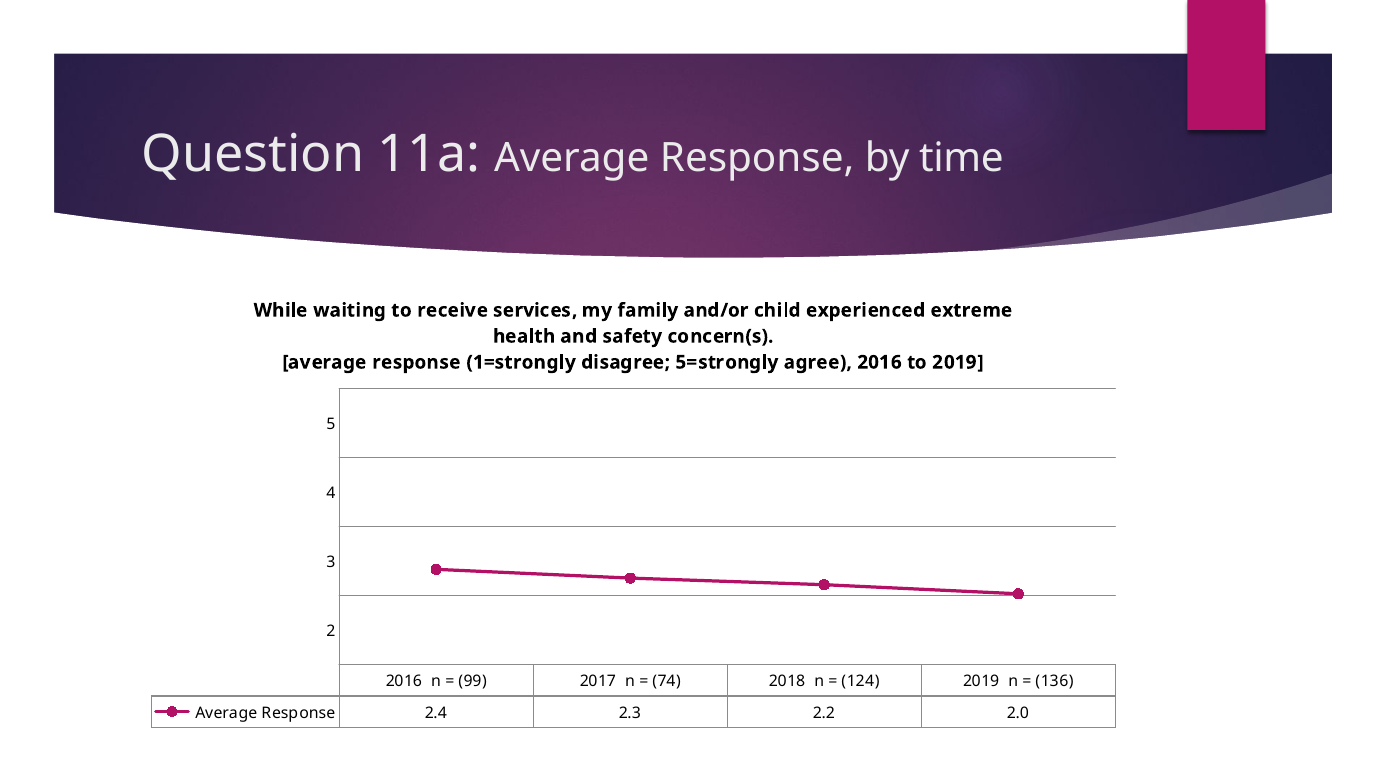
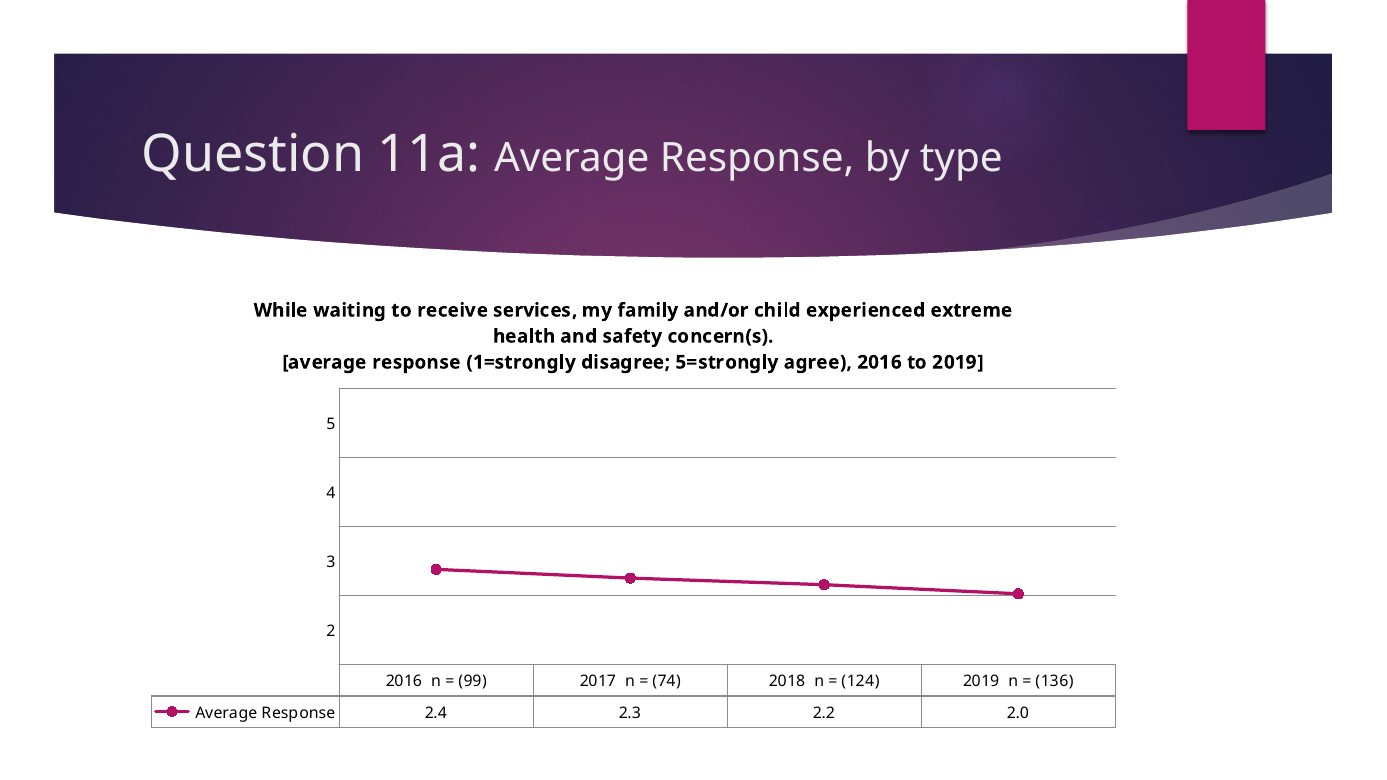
time: time -> type (961, 158)
